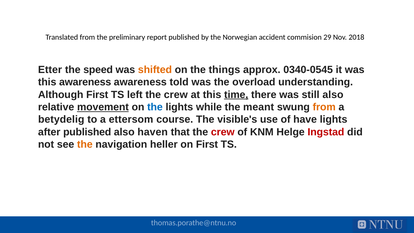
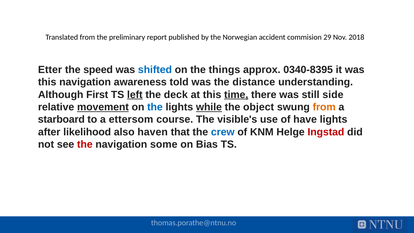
shifted colour: orange -> blue (155, 70)
0340-0545: 0340-0545 -> 0340-8395 (308, 70)
this awareness: awareness -> navigation (85, 82)
overload: overload -> distance (254, 82)
left underline: none -> present (135, 95)
crew: crew -> deck (176, 95)
still also: also -> side (333, 95)
while underline: none -> present (209, 107)
meant: meant -> object (259, 107)
betydelig: betydelig -> starboard (61, 119)
after published: published -> likelihood (87, 132)
crew colour: red -> blue (223, 132)
the colour: orange -> red (85, 144)
heller: heller -> some (164, 144)
on First: First -> Bias (207, 144)
